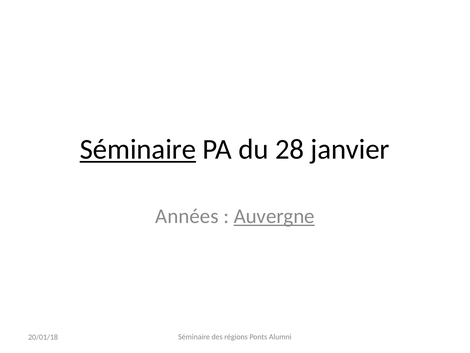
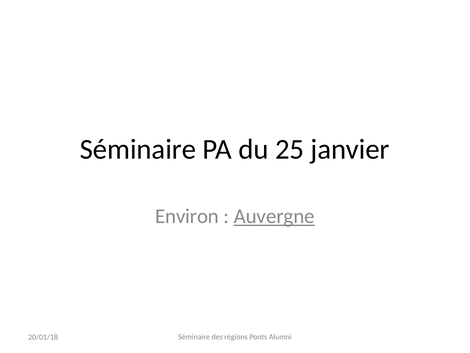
Séminaire underline: present -> none (138, 149)
28: 28 -> 25 (290, 149)
Années: Années -> Environ (187, 216)
